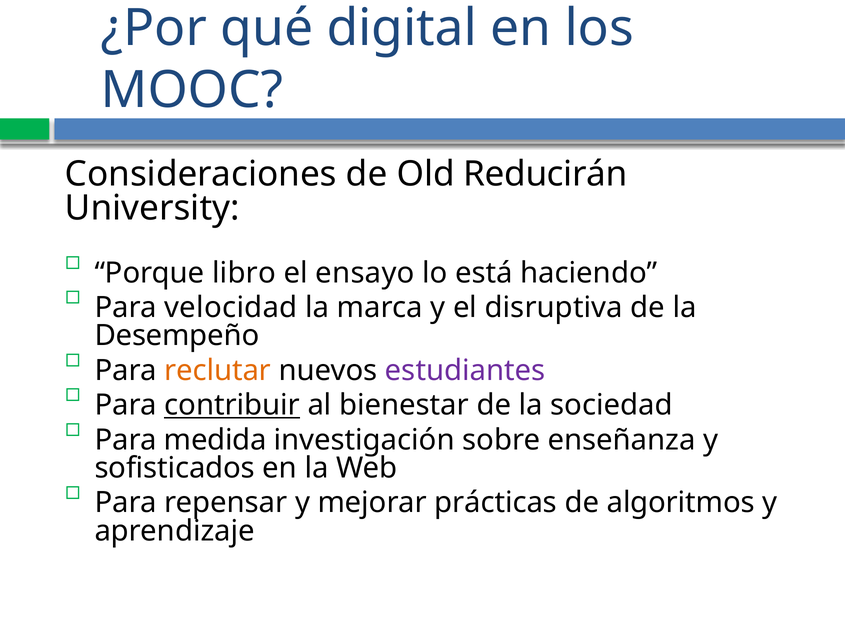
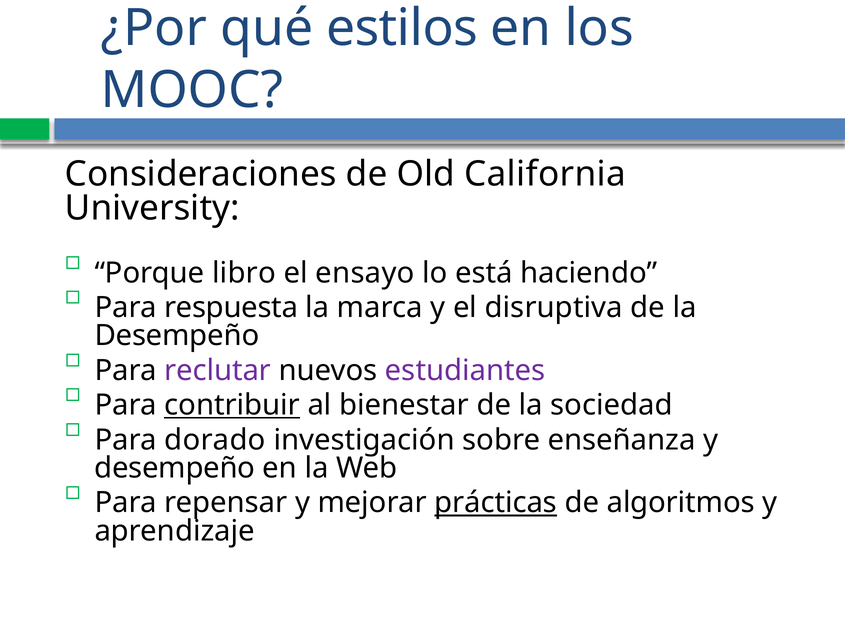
digital: digital -> estilos (402, 28)
Reducirán: Reducirán -> California (545, 174)
velocidad: velocidad -> respuesta (231, 307)
reclutar colour: orange -> purple (218, 370)
medida: medida -> dorado (215, 440)
sofisticados: sofisticados -> desempeño (175, 468)
prácticas underline: none -> present (496, 503)
